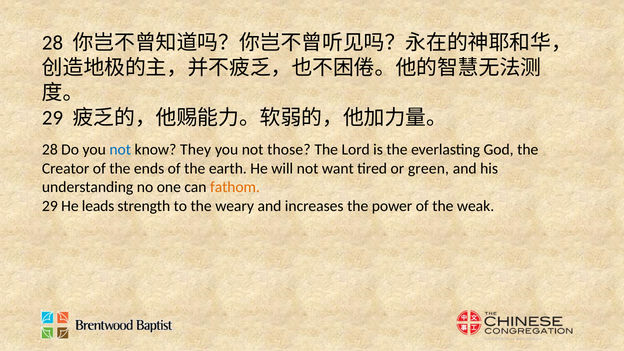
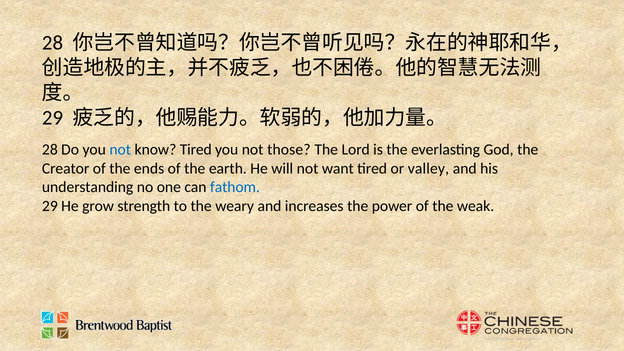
know They: They -> Tired (196, 150)
green: green -> valley (428, 169)
fathom colour: orange -> blue (235, 187)
leads: leads -> grow (98, 206)
